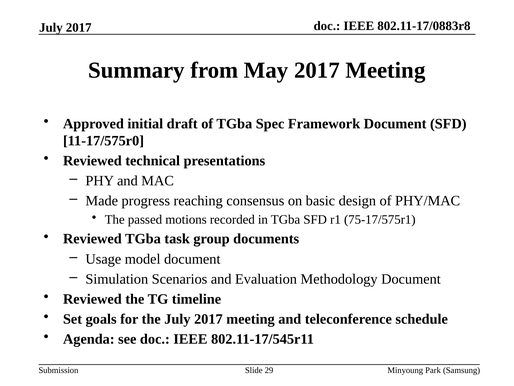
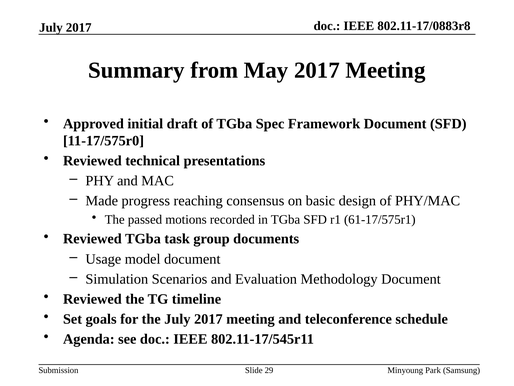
75-17/575r1: 75-17/575r1 -> 61-17/575r1 (380, 219)
